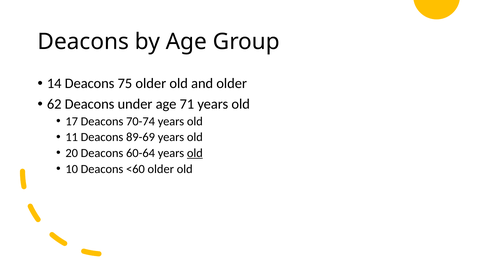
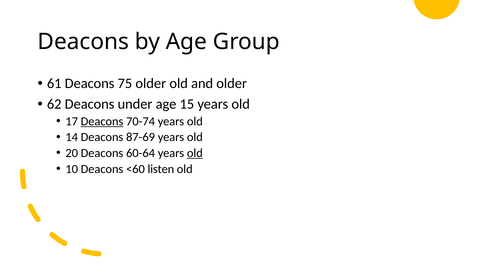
14: 14 -> 61 (54, 83)
71: 71 -> 15 (187, 104)
Deacons underline: none -> present (102, 121)
11: 11 -> 14 (72, 137)
89-69: 89-69 -> 87-69 (141, 137)
<60 older: older -> listen (161, 169)
